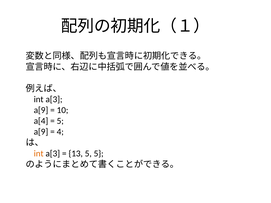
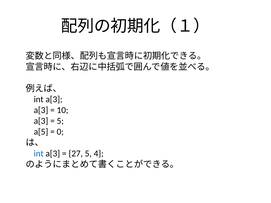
a[9: a[9 -> a[3 (41, 110)
a[4: a[4 -> a[3 (41, 121)
a[9: a[9 -> a[5 (41, 132)
4: 4 -> 0 (60, 132)
int colour: orange -> blue (39, 154)
13: 13 -> 27 (76, 154)
5 5: 5 -> 4 (99, 154)
